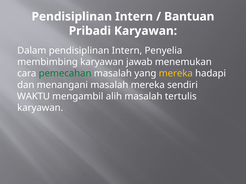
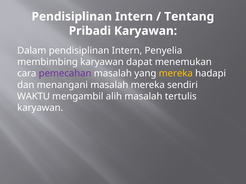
Bantuan: Bantuan -> Tentang (189, 17)
jawab: jawab -> dapat (139, 62)
pemecahan colour: green -> purple (65, 74)
